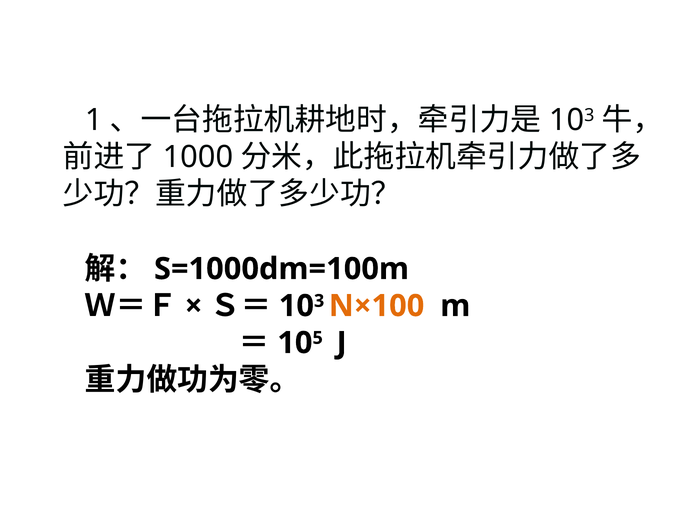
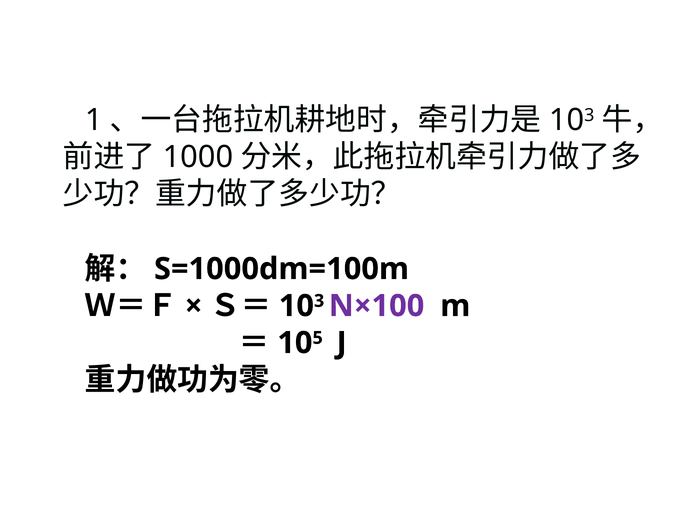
N×100 colour: orange -> purple (377, 306)
